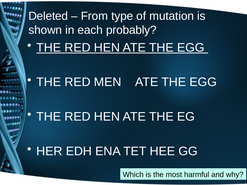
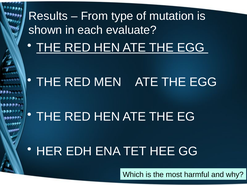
Deleted: Deleted -> Results (48, 16)
probably: probably -> evaluate (131, 30)
